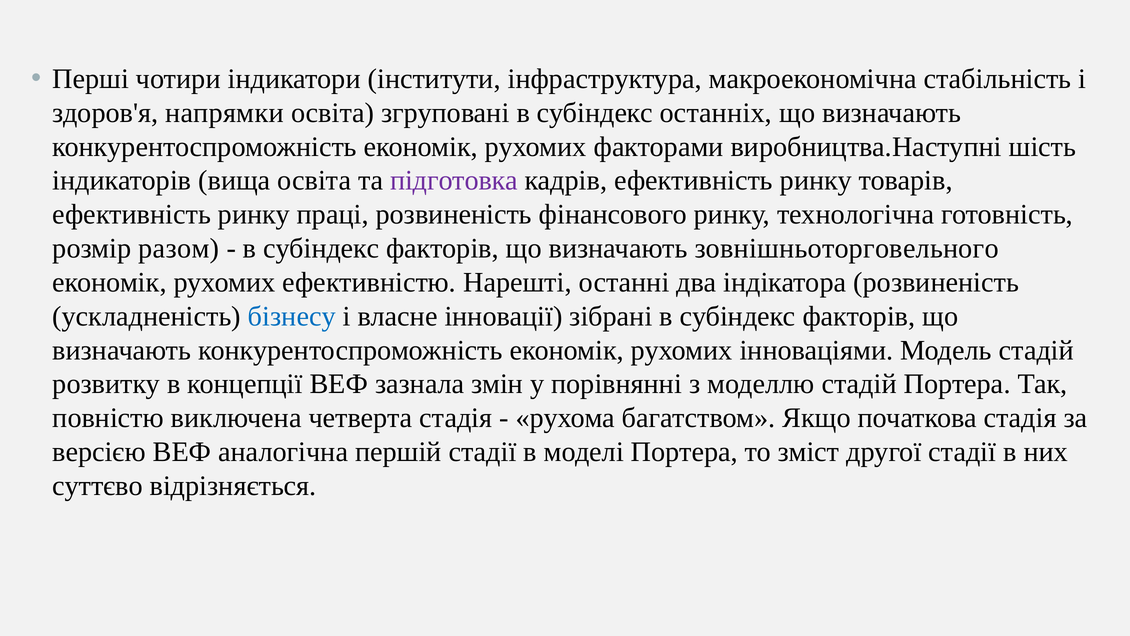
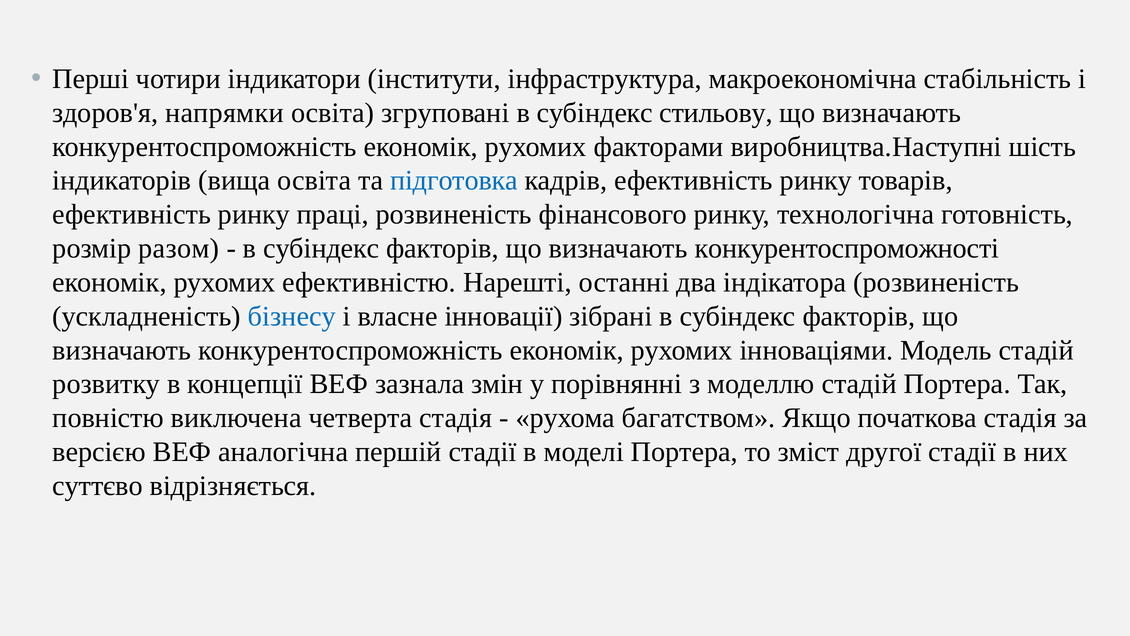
останніх: останніх -> стильову (716, 113)
підготовка colour: purple -> blue (454, 181)
зовнішньоторговельного: зовнішньоторговельного -> конкурентоспроможності (847, 248)
